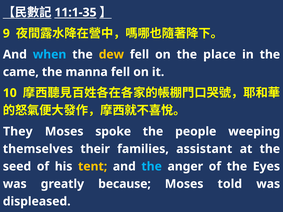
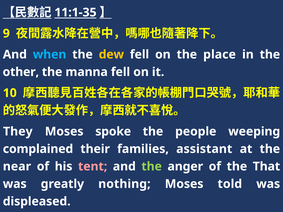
came: came -> other (21, 72)
themselves: themselves -> complained (38, 149)
seed: seed -> near (17, 167)
tent colour: yellow -> pink (93, 167)
the colour: light blue -> light green (152, 167)
Eyes: Eyes -> That (266, 167)
because: because -> nothing (124, 184)
